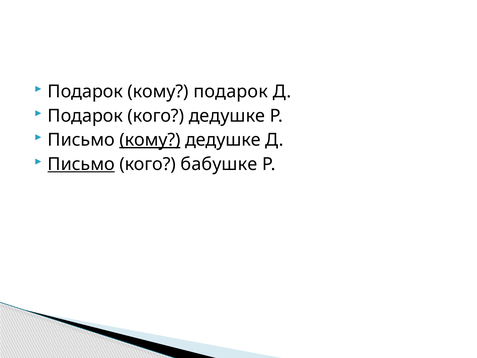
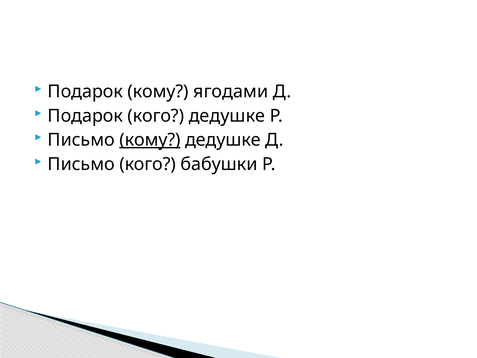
кому подарок: подарок -> ягодами (231, 92)
Письмо underline: present -> none (81, 164)
бабушке: бабушке -> бабушки (219, 164)
